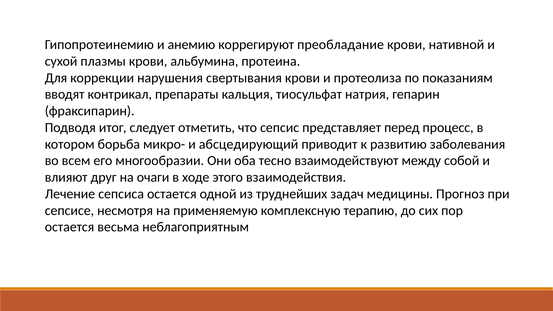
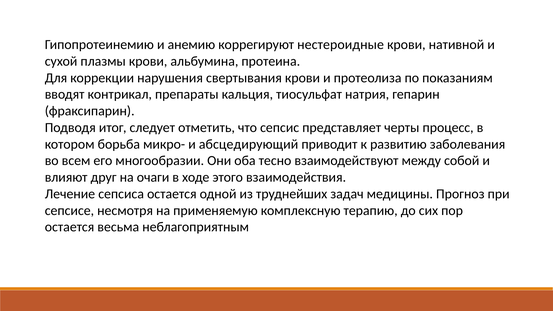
преобладание: преобладание -> нестероидные (341, 45)
перед: перед -> черты (402, 128)
